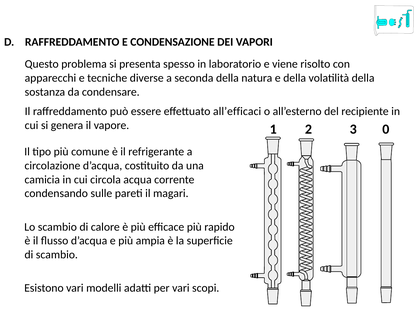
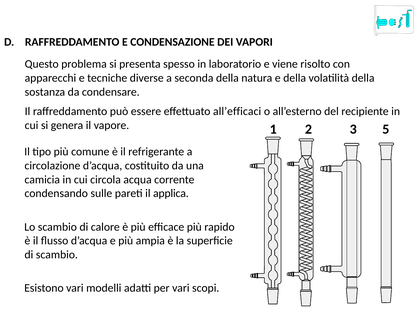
0: 0 -> 5 (386, 129)
magari: magari -> applica (171, 193)
